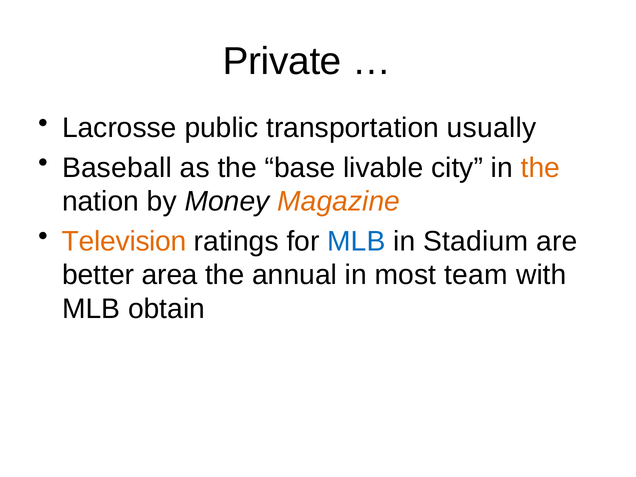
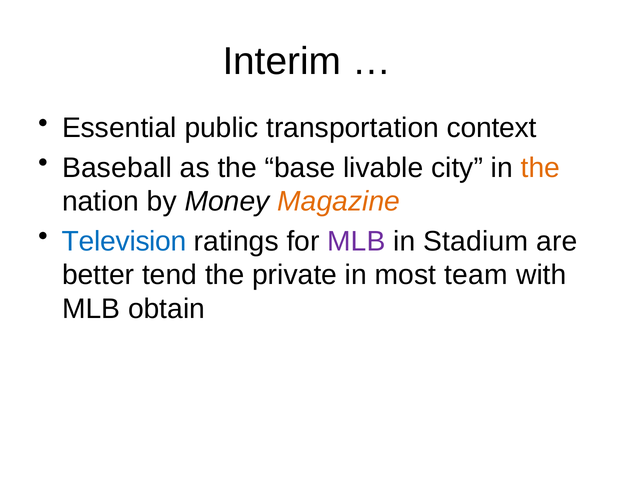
Private: Private -> Interim (282, 62)
Lacrosse: Lacrosse -> Essential (119, 128)
usually: usually -> context (492, 128)
Television colour: orange -> blue (124, 241)
MLB colour: blue -> purple (356, 241)
area: area -> tend (170, 275)
annual: annual -> private (295, 275)
